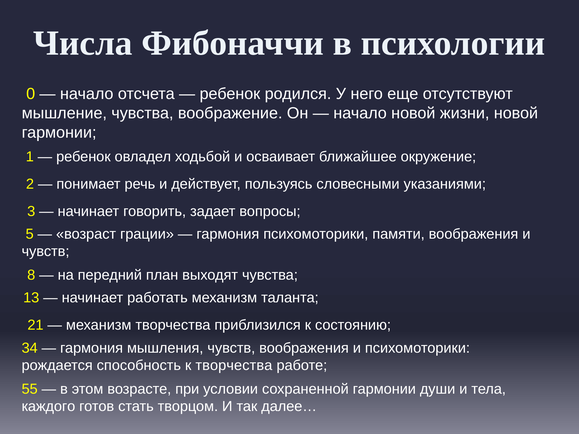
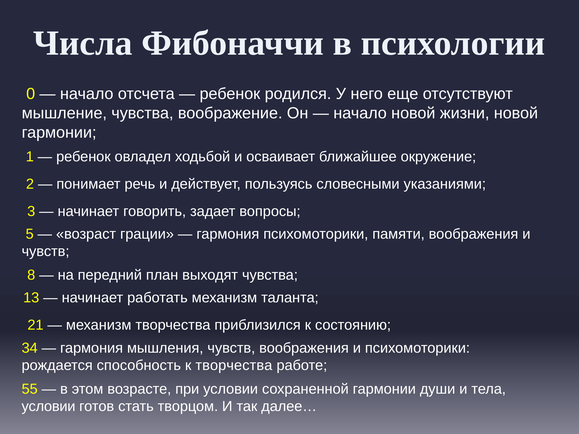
каждого: каждого -> условии (49, 407)
